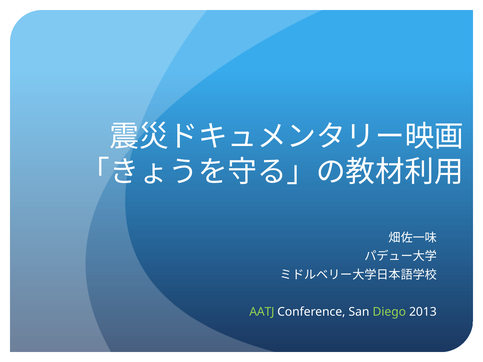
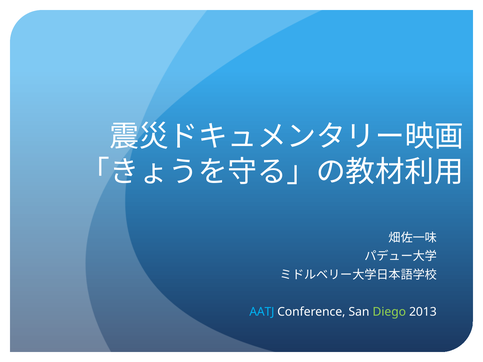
AATJ colour: light green -> light blue (262, 312)
